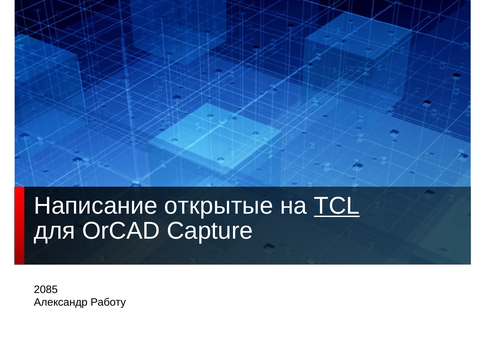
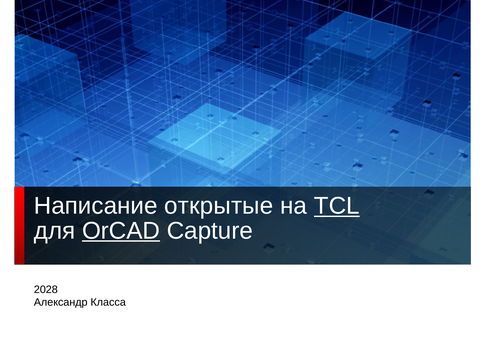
OrCAD underline: none -> present (121, 231)
2085: 2085 -> 2028 (46, 289)
Работу: Работу -> Класса (108, 302)
